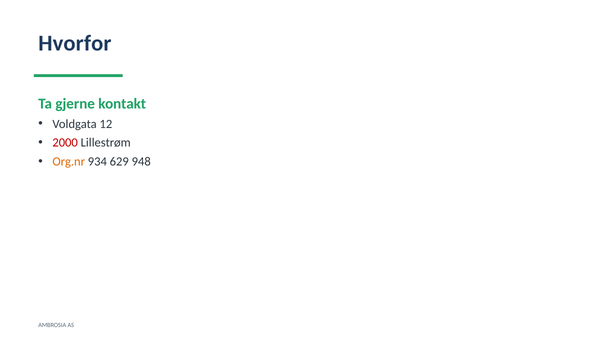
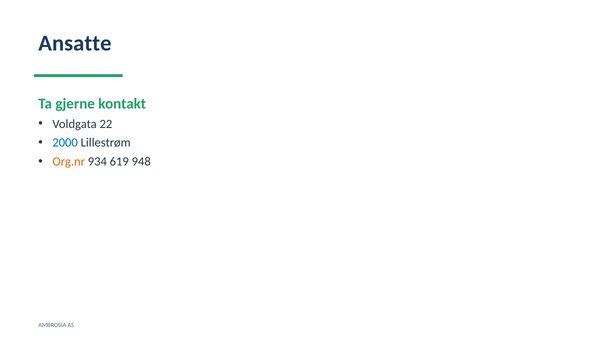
Hvorfor: Hvorfor -> Ansatte (75, 43)
12: 12 -> 22 (106, 124)
2000 colour: red -> blue (65, 143)
629: 629 -> 619 (119, 161)
